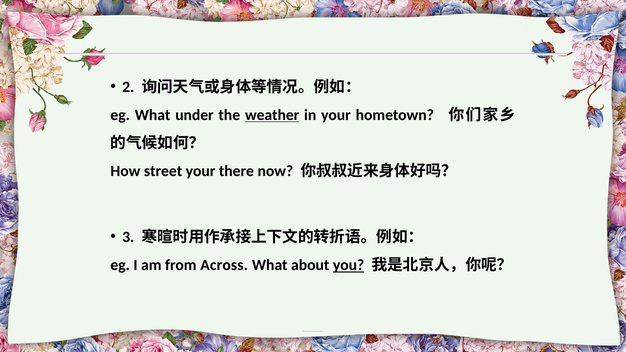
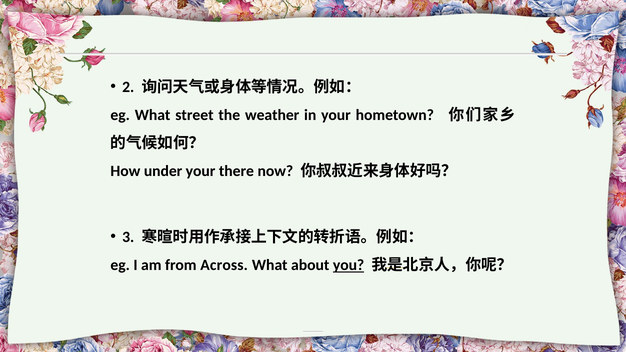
under: under -> street (194, 115)
weather underline: present -> none (272, 115)
street: street -> under (163, 171)
